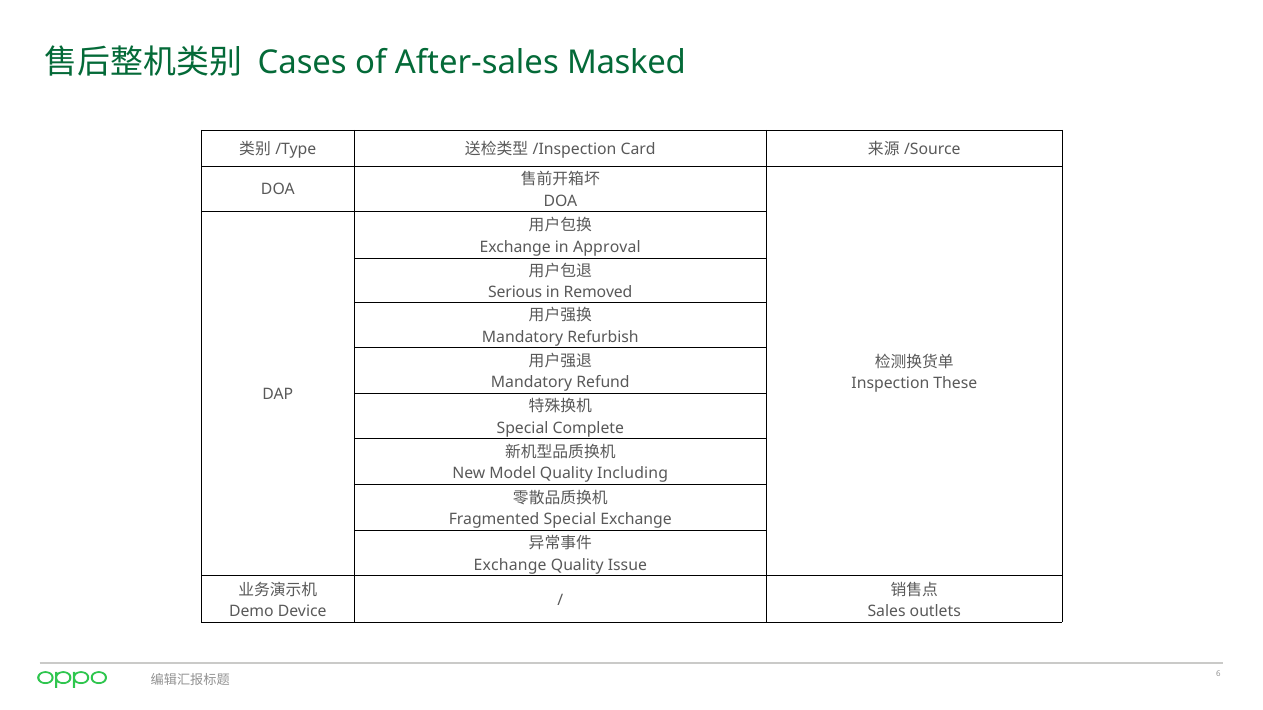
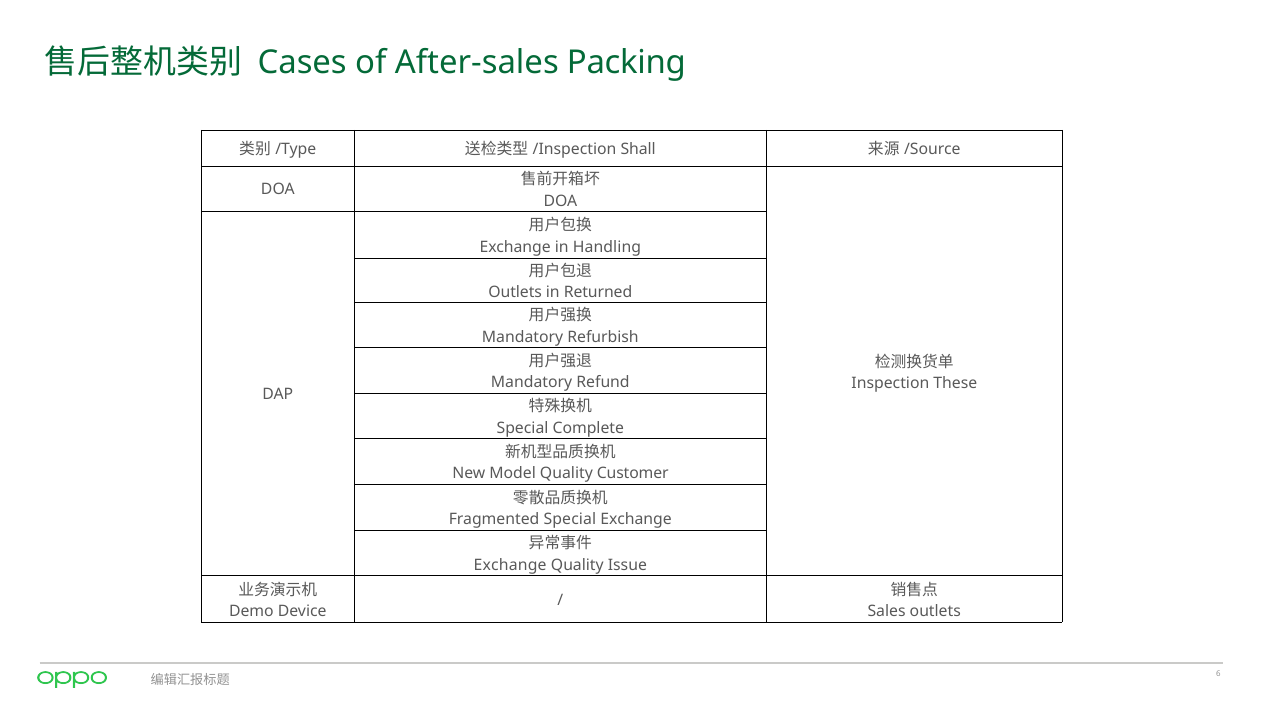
Masked: Masked -> Packing (626, 63)
Card: Card -> Shall (638, 150)
Approval: Approval -> Handling (607, 247)
Serious: Serious -> Outlets (515, 293)
Removed: Removed -> Returned (598, 293)
Including: Including -> Customer (633, 474)
